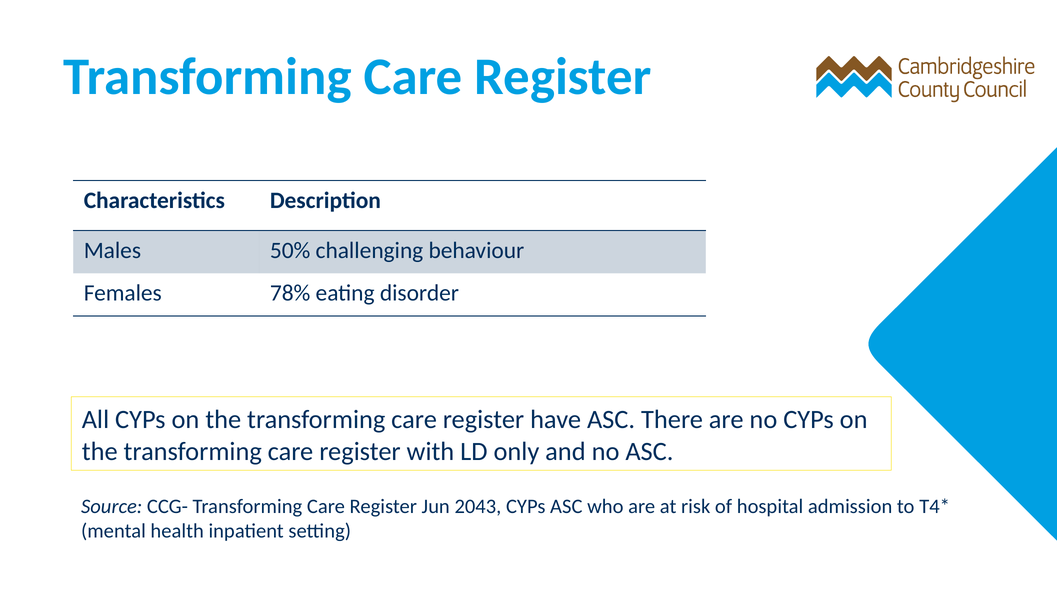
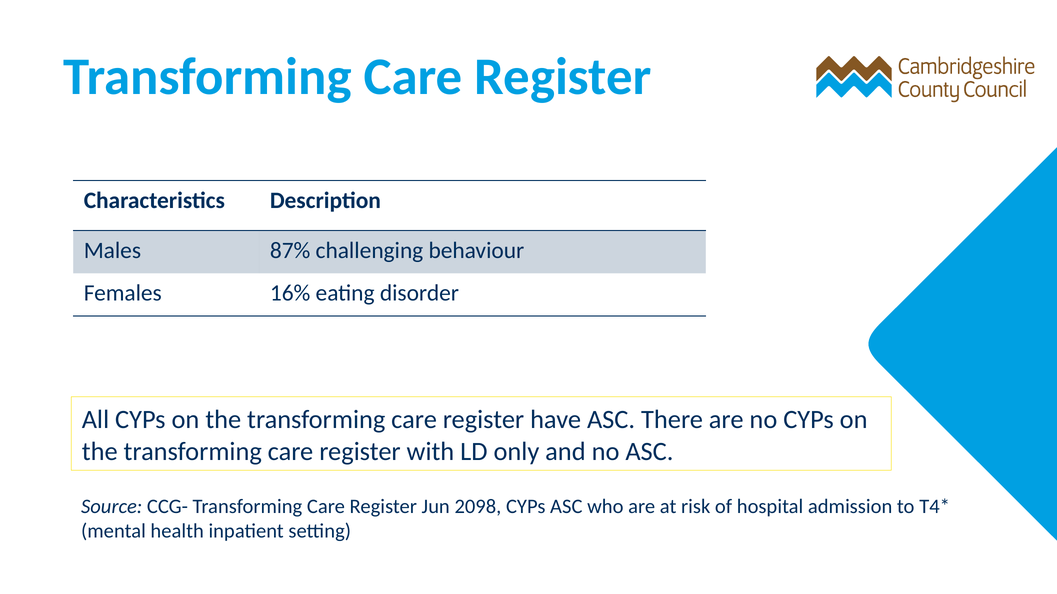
50%: 50% -> 87% (290, 251)
78%: 78% -> 16% (290, 293)
2043: 2043 -> 2098 (478, 507)
